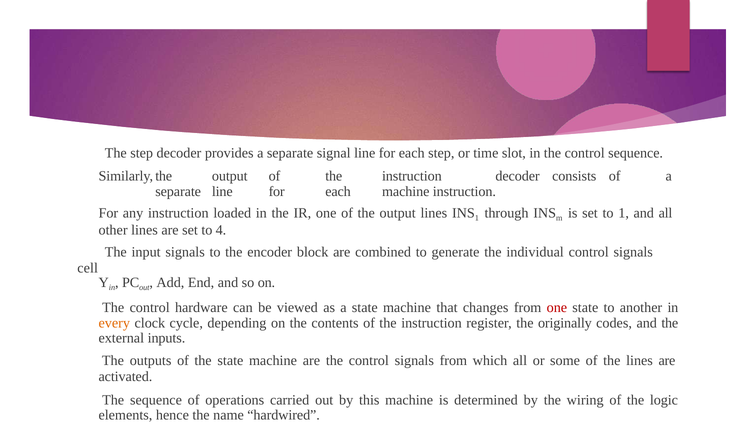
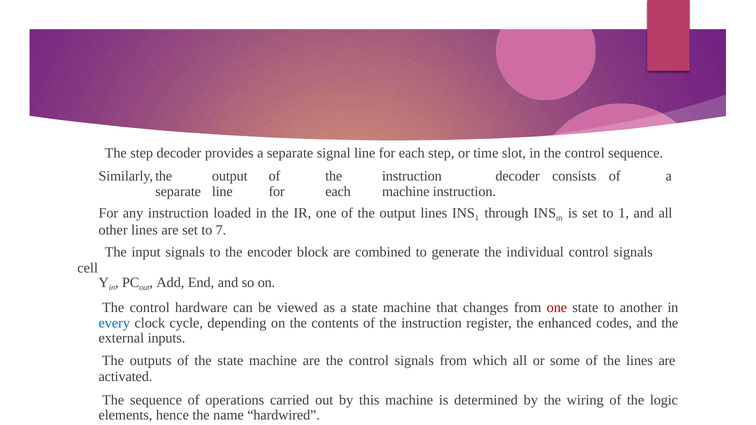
4: 4 -> 7 (221, 230)
every colour: orange -> blue (114, 323)
originally: originally -> enhanced (565, 323)
